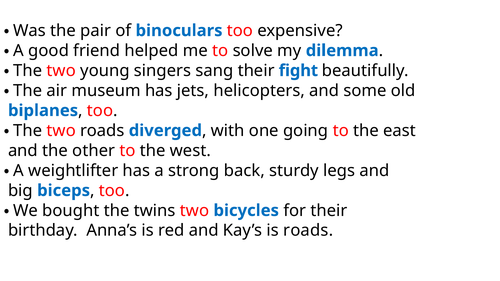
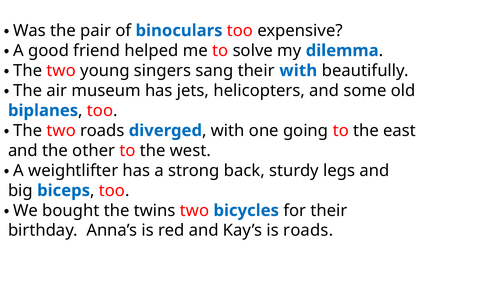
their fight: fight -> with (298, 71)
